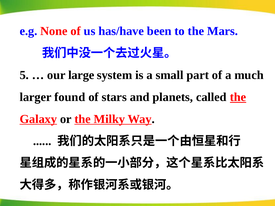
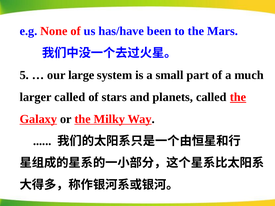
larger found: found -> called (70, 97)
